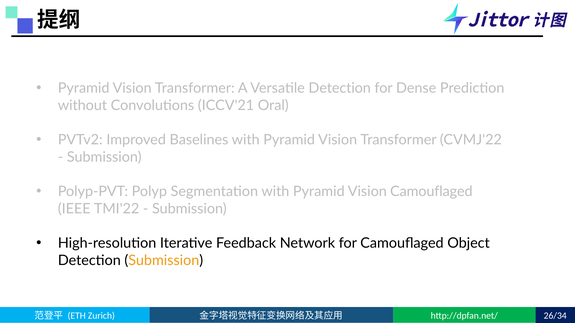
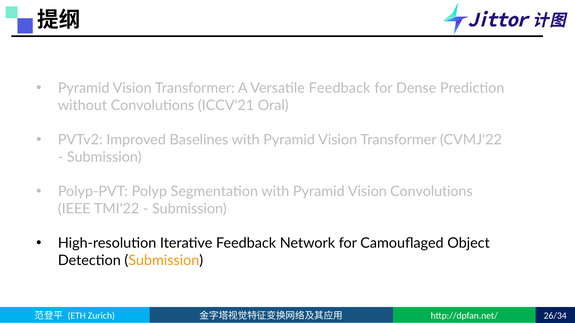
Versatile Detection: Detection -> Feedback (340, 88)
Vision Camouflaged: Camouflaged -> Convolutions (431, 192)
